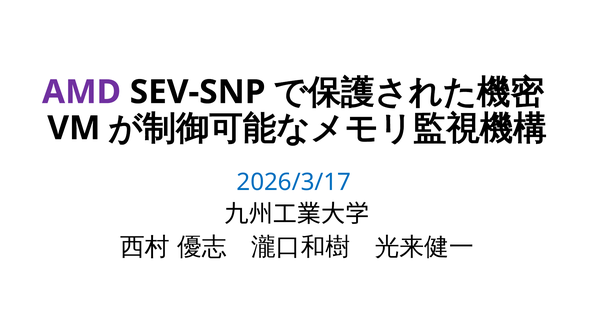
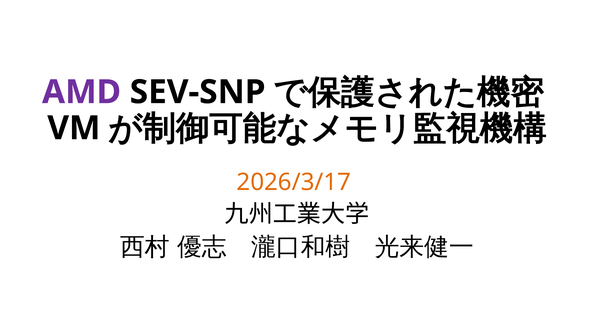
2026/3/17 colour: blue -> orange (294, 182)
